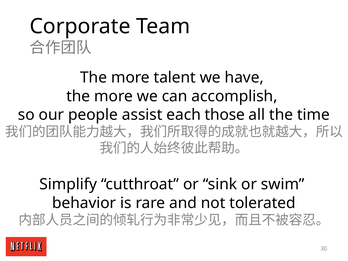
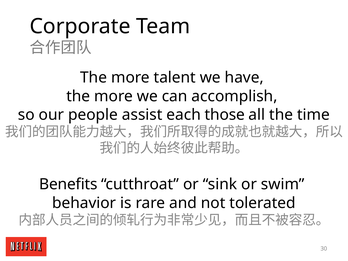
Simplify: Simplify -> Benefits (68, 184)
